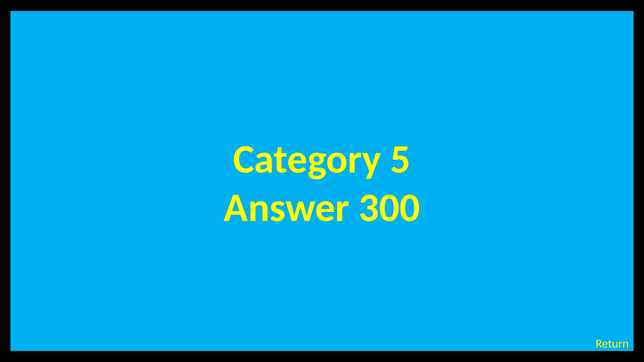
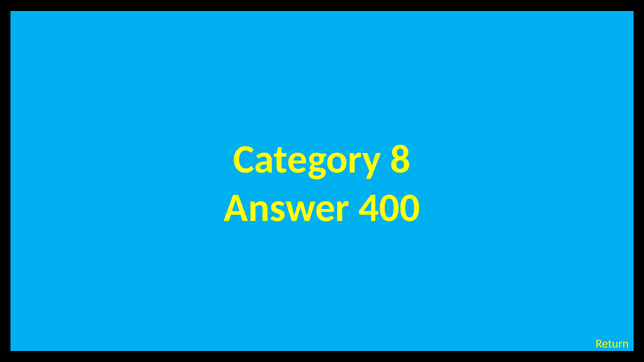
5: 5 -> 8 (401, 160)
300: 300 -> 400 (389, 208)
